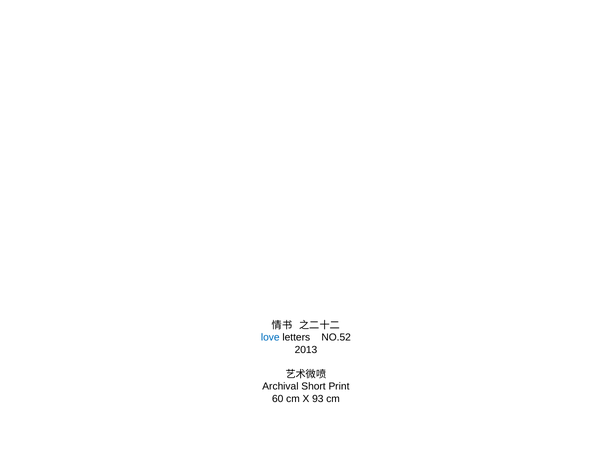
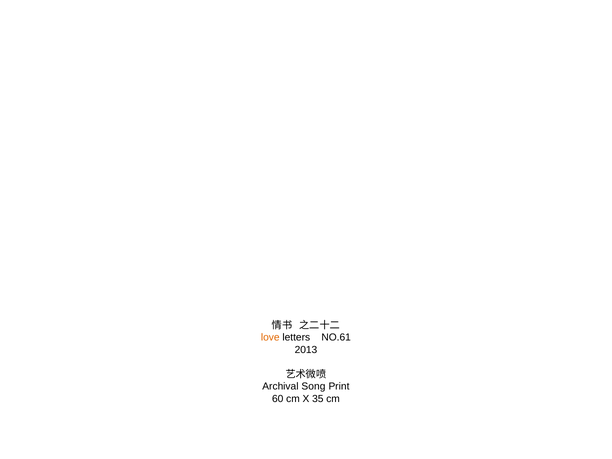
love colour: blue -> orange (270, 338)
NO.52: NO.52 -> NO.61 (336, 338)
Short: Short -> Song (313, 387)
93: 93 -> 35 (318, 399)
